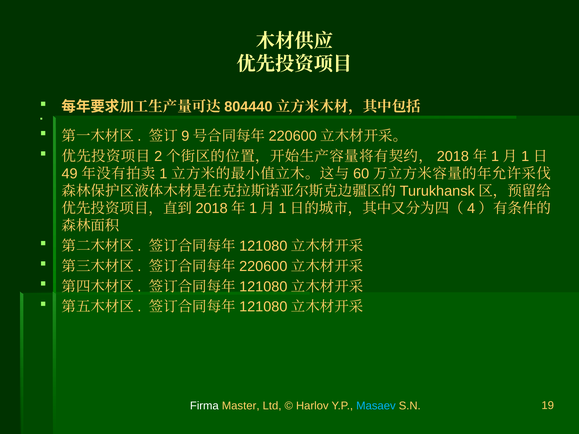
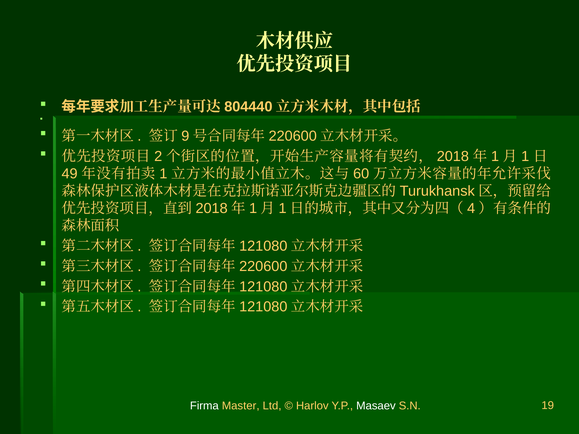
Masaev colour: light blue -> white (376, 406)
